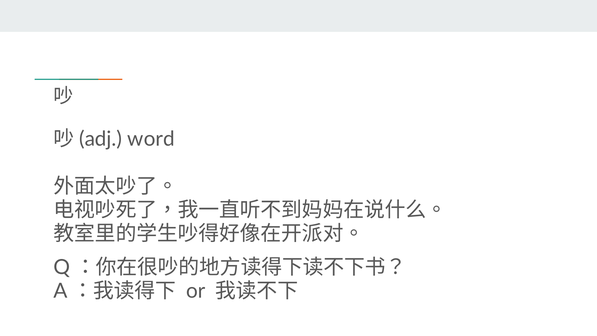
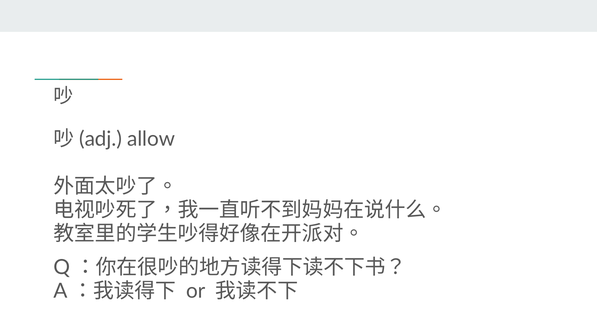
word: word -> allow (151, 139)
